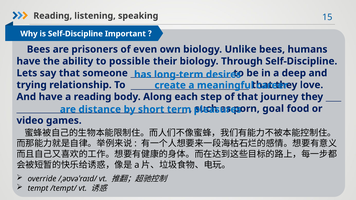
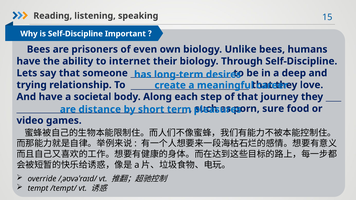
possible: possible -> internet (130, 61)
a reading: reading -> societal (93, 97)
goal: goal -> sure (273, 109)
